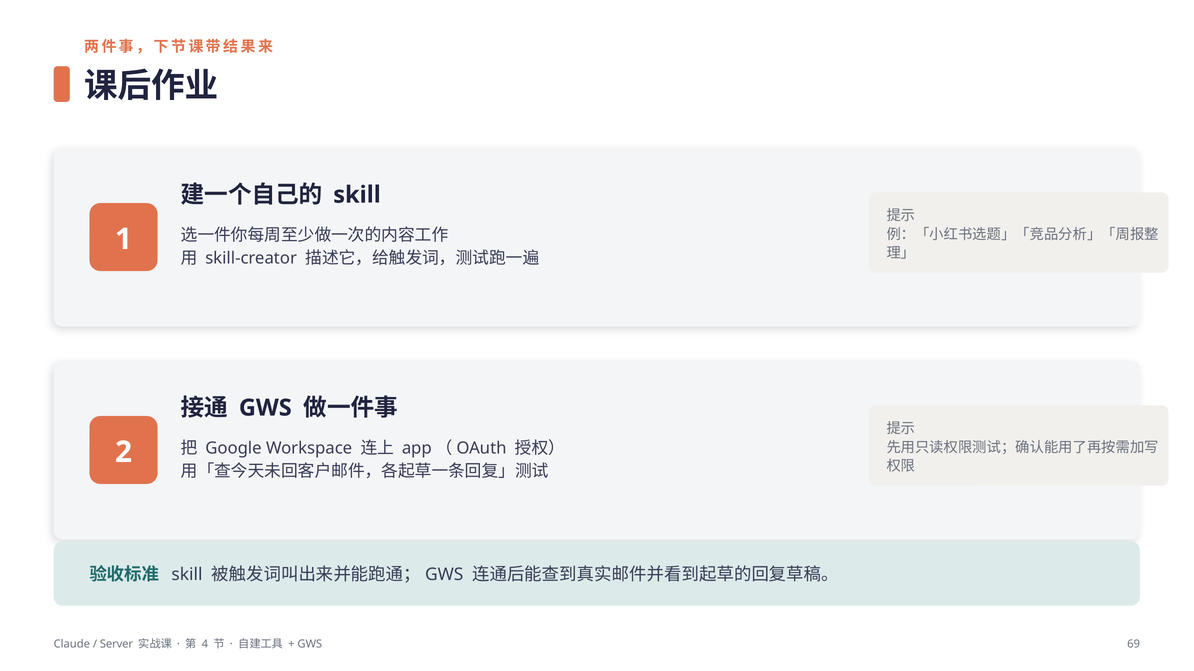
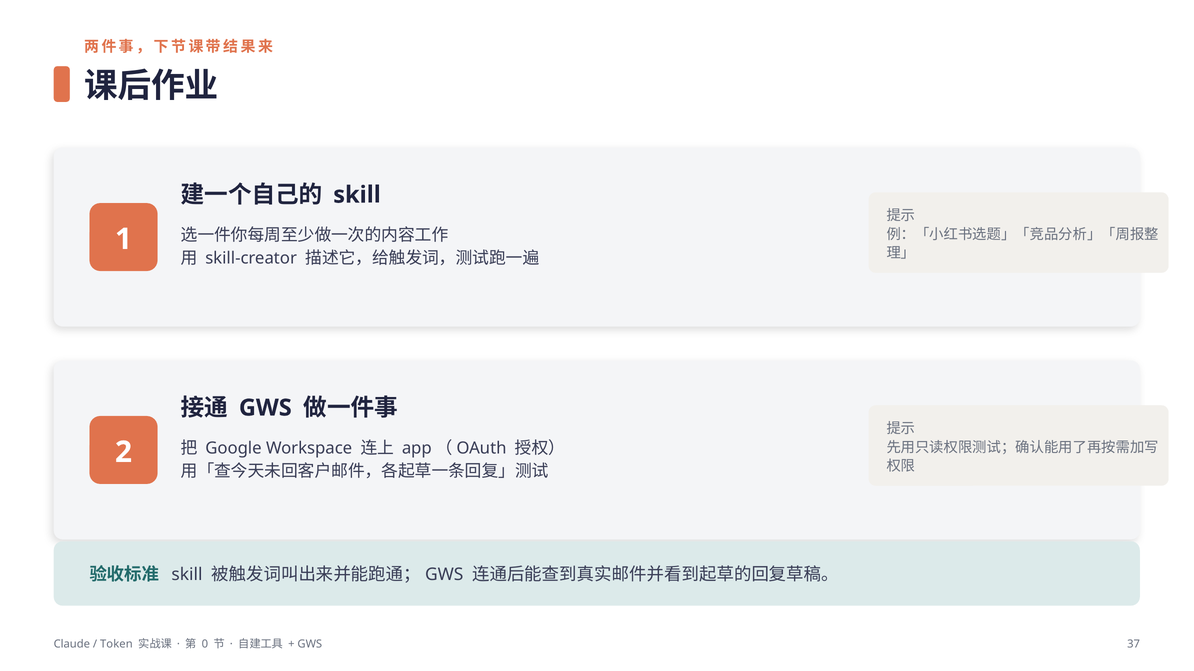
Server: Server -> Token (116, 645)
4: 4 -> 0 (205, 645)
69: 69 -> 37 (1134, 645)
